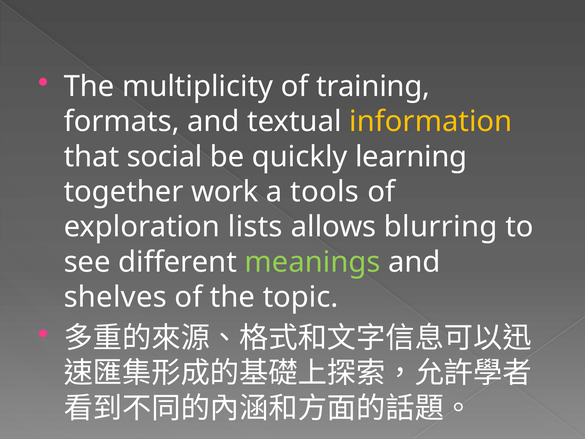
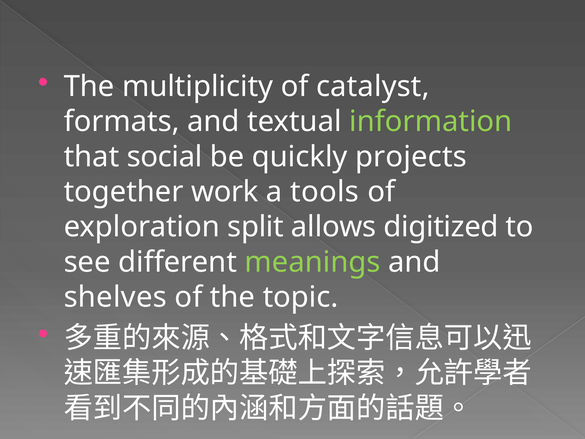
training: training -> catalyst (373, 86)
information colour: yellow -> light green (431, 122)
learning: learning -> projects (411, 157)
lists: lists -> split (256, 227)
blurring: blurring -> digitized (441, 227)
